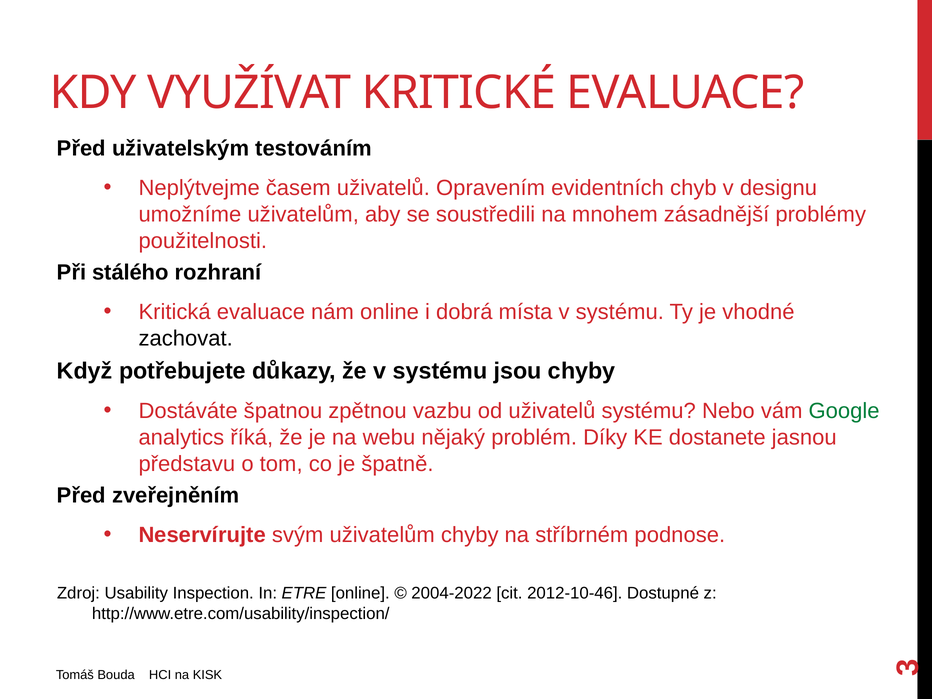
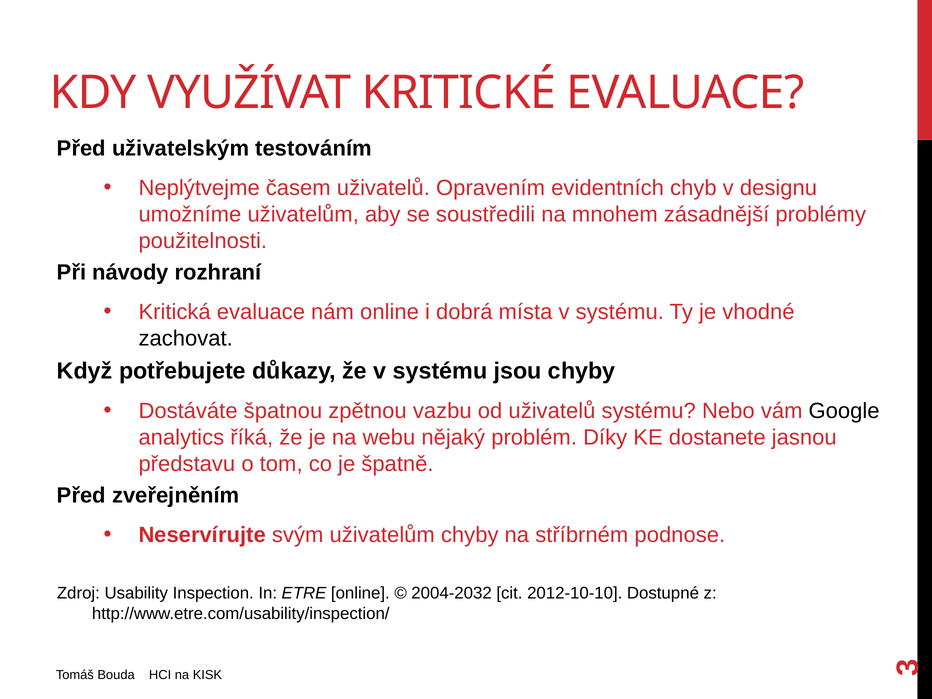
stálého: stálého -> návody (130, 273)
Google colour: green -> black (844, 411)
2004-2022: 2004-2022 -> 2004-2032 (452, 593)
2012-10-46: 2012-10-46 -> 2012-10-10 (575, 593)
